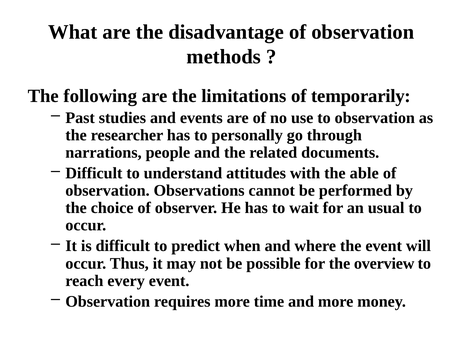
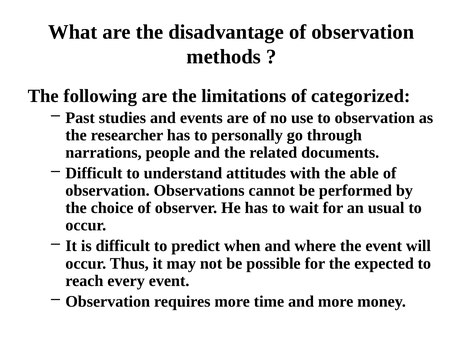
temporarily: temporarily -> categorized (361, 96)
overview: overview -> expected (384, 263)
